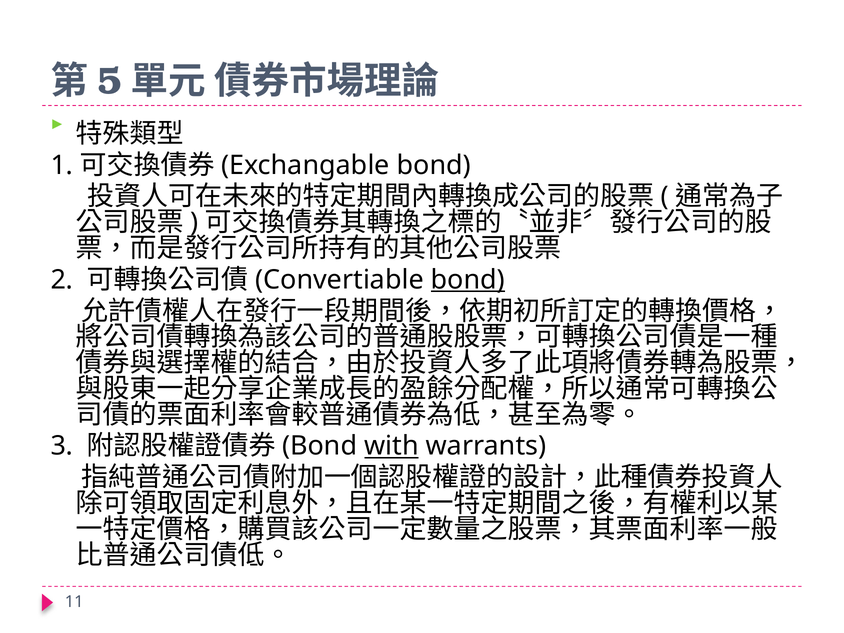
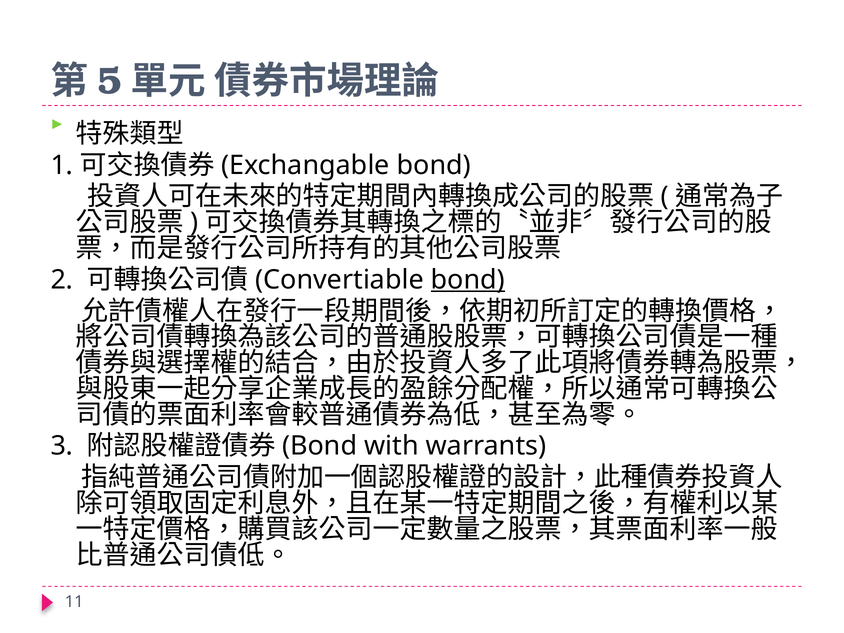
with underline: present -> none (391, 446)
